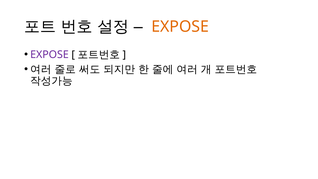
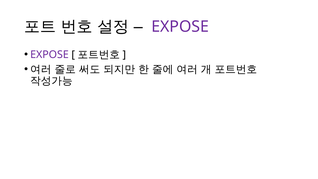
EXPOSE colour: orange -> purple (180, 27)
